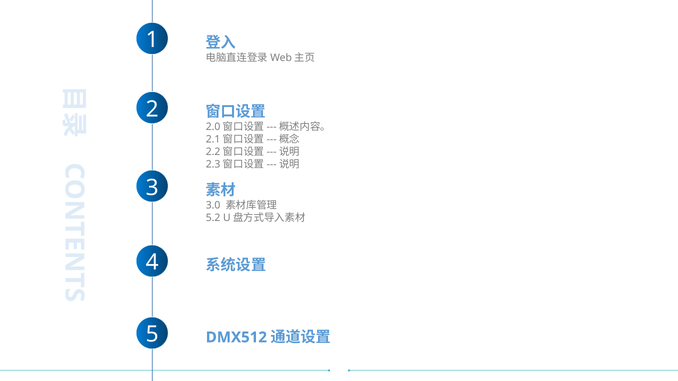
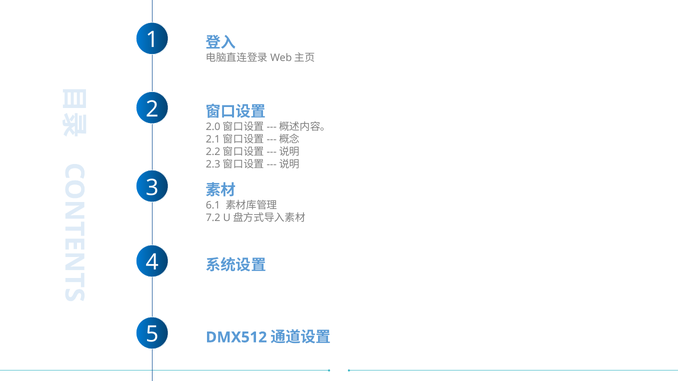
3.0: 3.0 -> 6.1 (213, 206)
5.2: 5.2 -> 7.2 (213, 218)
